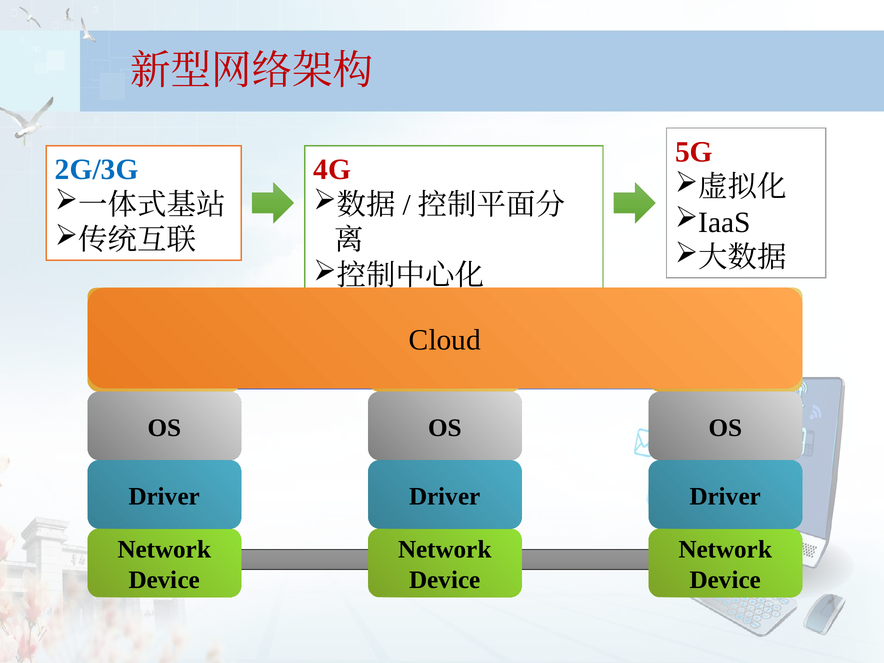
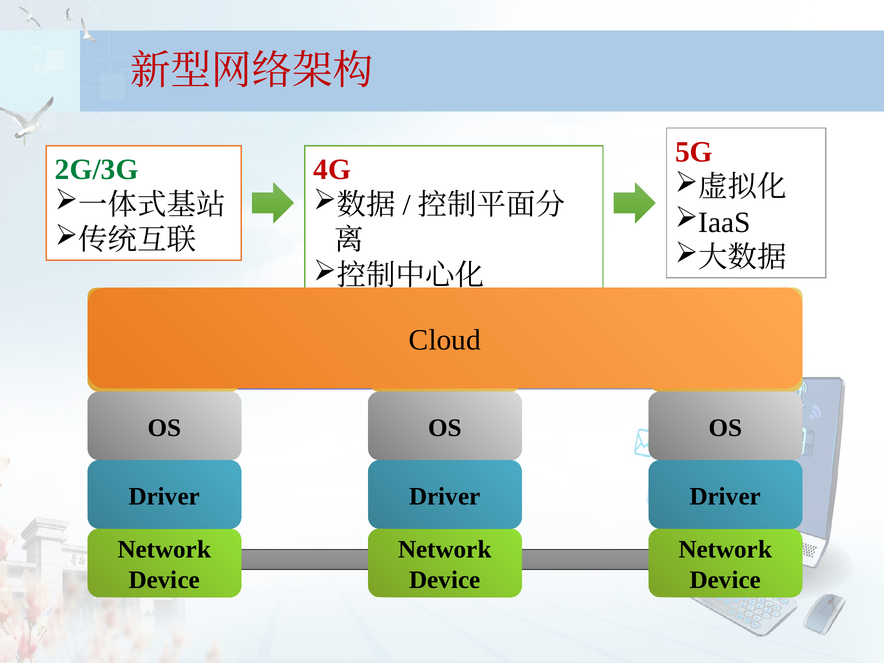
2G/3G colour: blue -> green (97, 170)
